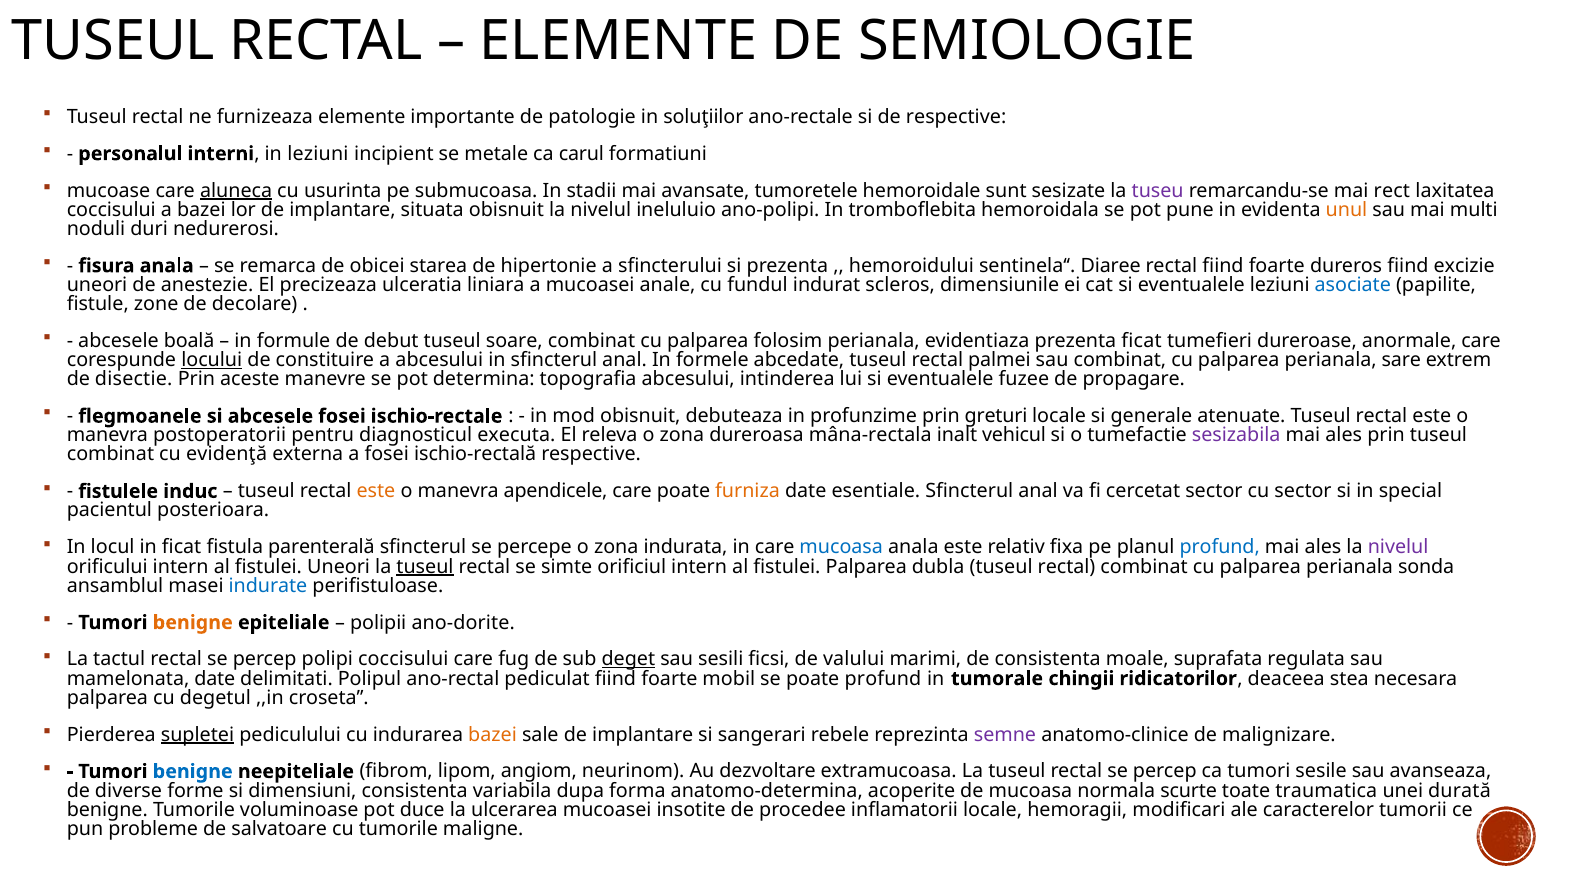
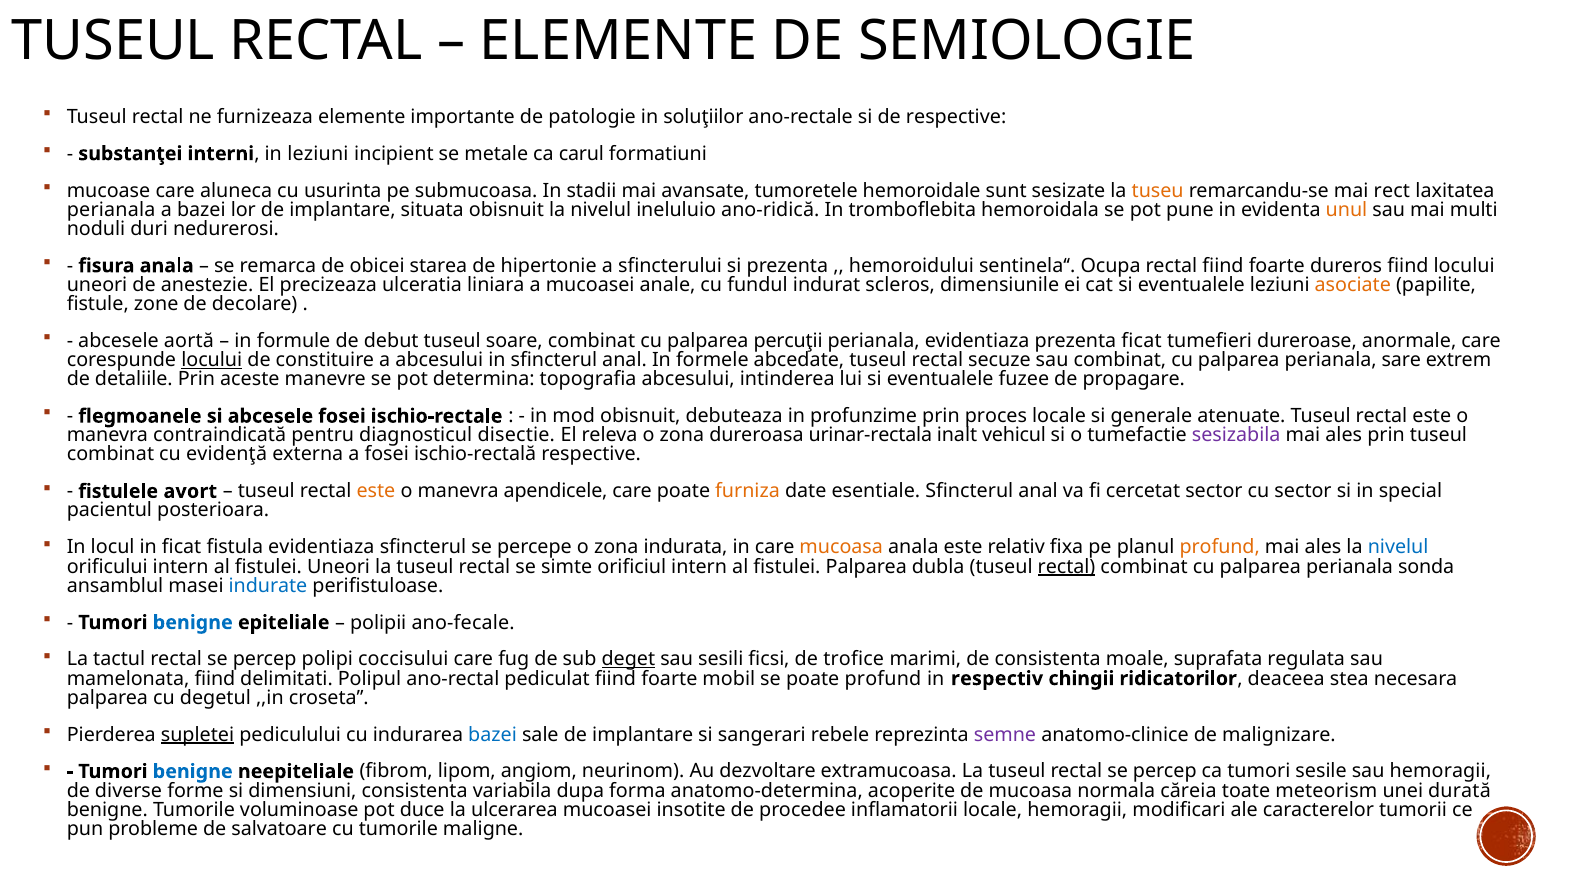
personalul: personalul -> substanţei (130, 154)
aluneca underline: present -> none (236, 191)
tuseu colour: purple -> orange (1158, 191)
coccisului: coccisului -> perianala (111, 210)
ano-polipi: ano-polipi -> ano-ridică (770, 210)
Diaree: Diaree -> Ocupa (1111, 266)
fiind excizie: excizie -> locului (1464, 266)
asociate colour: blue -> orange (1353, 285)
boală: boală -> aortă (189, 341)
folosim: folosim -> percuţii (788, 341)
palmei: palmei -> secuze (999, 360)
disectie: disectie -> detaliile (134, 379)
greturi: greturi -> proces (996, 416)
postoperatorii: postoperatorii -> contraindicată (220, 435)
executa: executa -> disectie (516, 435)
mâna-rectala: mâna-rectala -> urinar-rectala (870, 435)
induc: induc -> avort (190, 491)
fistula parenterală: parenterală -> evidentiaza (321, 547)
mucoasa colour: blue -> orange (841, 547)
profund colour: blue -> orange (1220, 547)
nivelul colour: purple -> blue (1398, 547)
tuseul underline: present -> none (425, 567)
rectal underline: none -> present (1066, 567)
benigne colour: orange -> blue (193, 623)
ano-dorite: ano-dorite -> ano-fecale (463, 623)
valului: valului -> trofice (854, 660)
mamelonata date: date -> fiind (215, 679)
tumorale: tumorale -> respectiv (997, 679)
bazei colour: orange -> blue (493, 735)
sau avanseaza: avanseaza -> hemoragii (1440, 772)
scurte: scurte -> căreia (1188, 791)
traumatica: traumatica -> meteorism (1326, 791)
